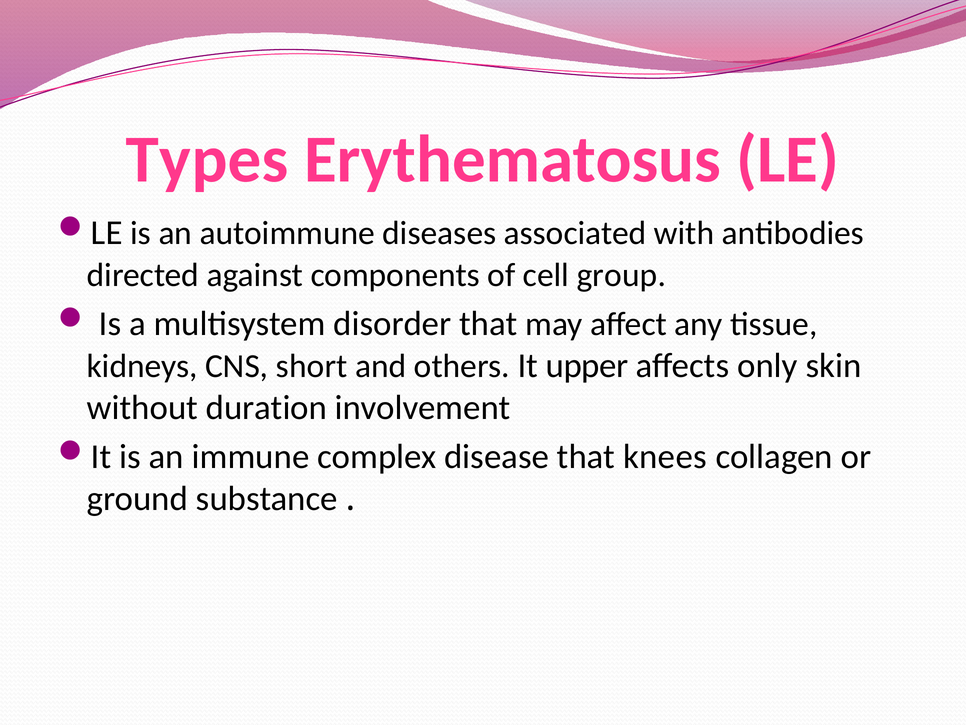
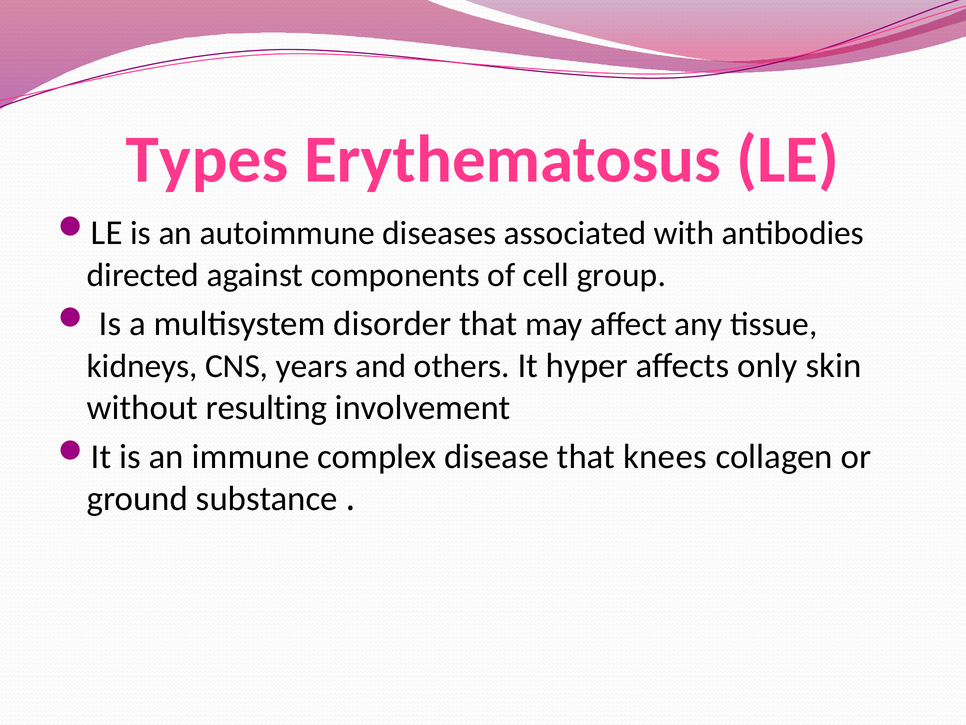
short: short -> years (312, 366)
upper: upper -> hyper (587, 365)
duration: duration -> resulting (267, 407)
